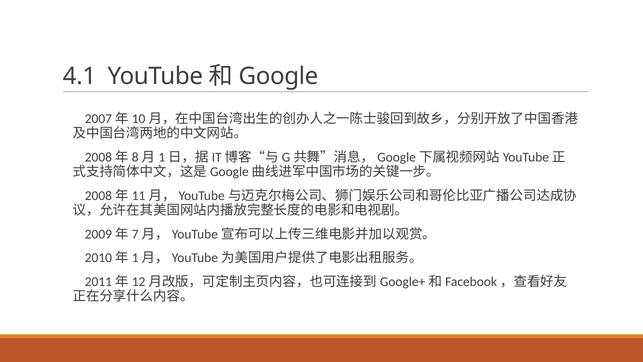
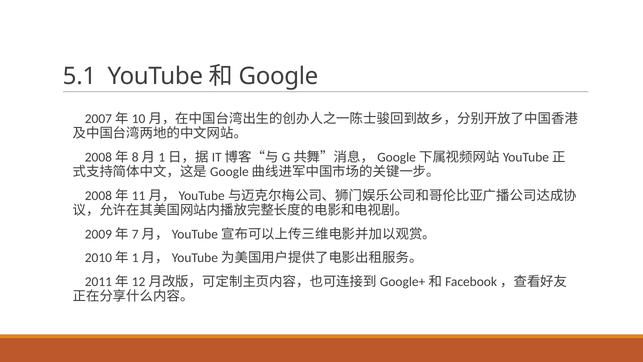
4.1: 4.1 -> 5.1 (79, 76)
